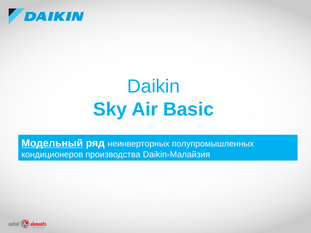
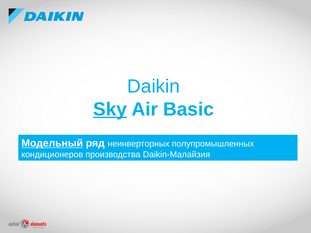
Sky underline: none -> present (110, 109)
